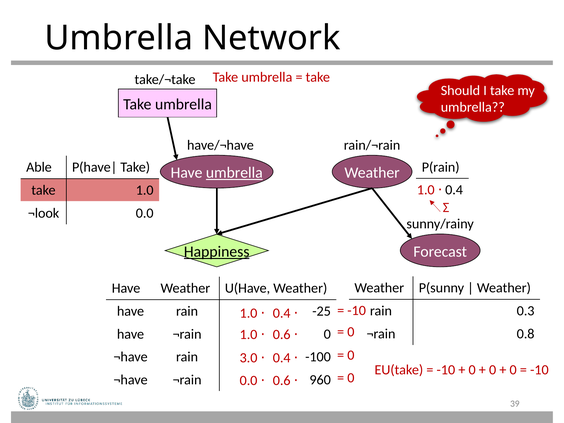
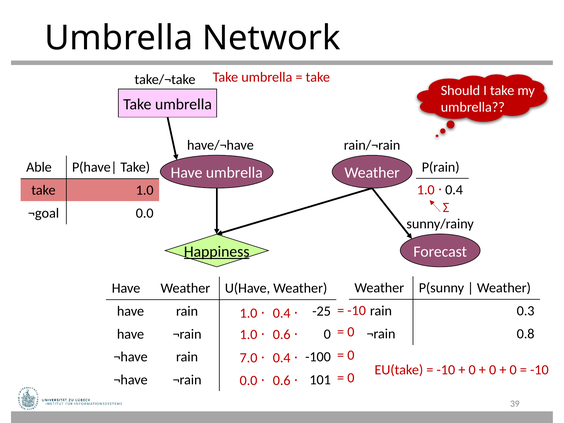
umbrella underline: present -> none (234, 173)
¬look: ¬look -> ¬goal (43, 213)
3.0: 3.0 -> 7.0 (249, 358)
960: 960 -> 101 (320, 380)
